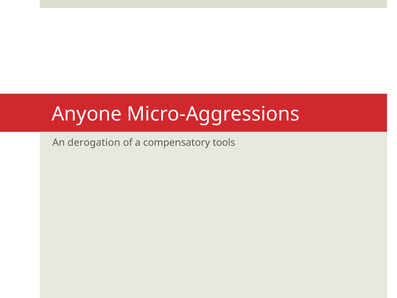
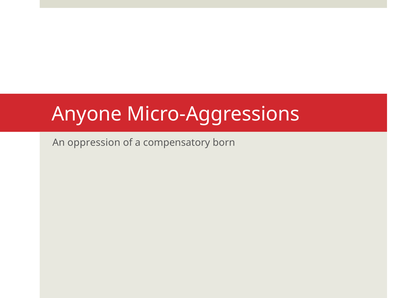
derogation: derogation -> oppression (94, 142)
tools: tools -> born (224, 142)
